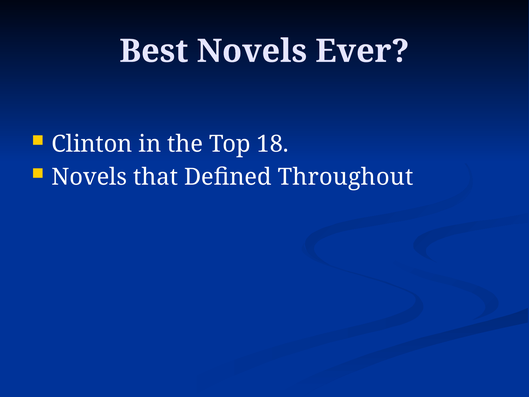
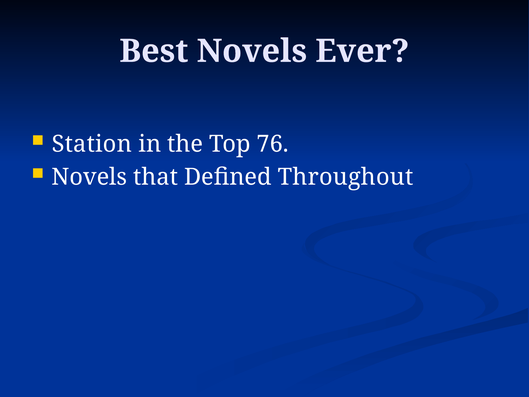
Clinton: Clinton -> Station (92, 144)
18: 18 -> 76 (273, 144)
